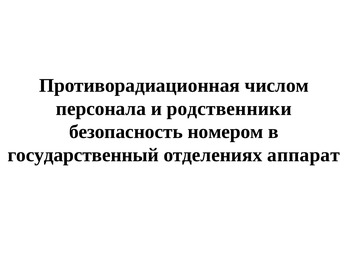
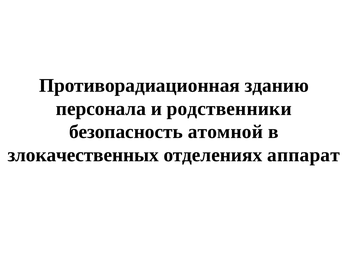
числом: числом -> зданию (277, 85)
номером: номером -> атомной (225, 132)
государственный: государственный -> злокачественных (83, 155)
